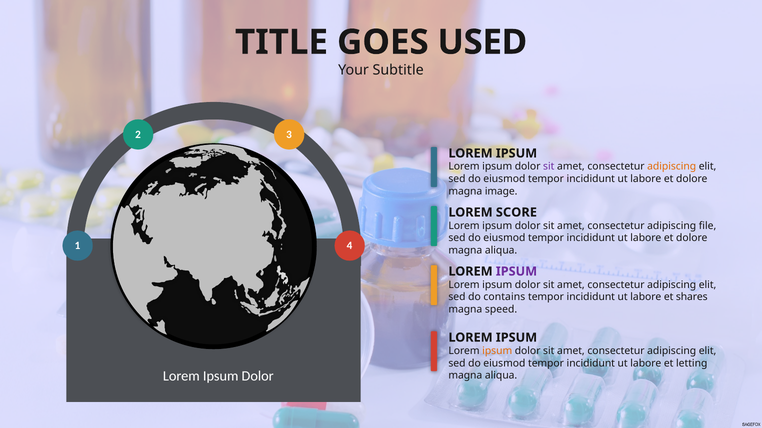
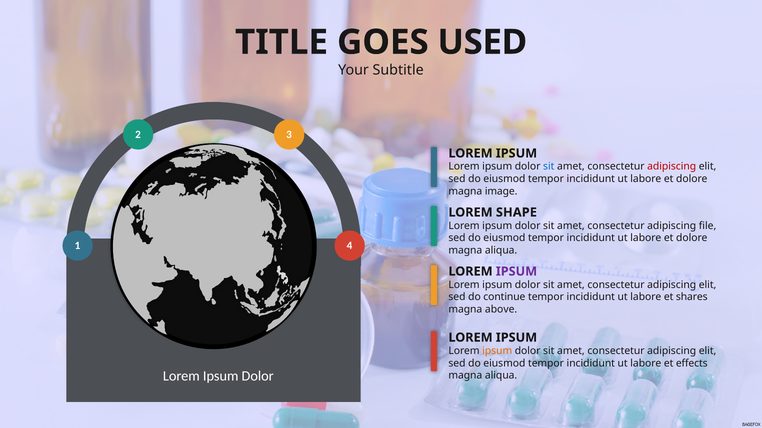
sit colour: purple -> blue (549, 167)
adipiscing colour: orange -> red (672, 167)
SCORE: SCORE -> SHAPE (516, 213)
contains: contains -> continue (504, 297)
speed: speed -> above (501, 310)
letting: letting -> effects (692, 364)
